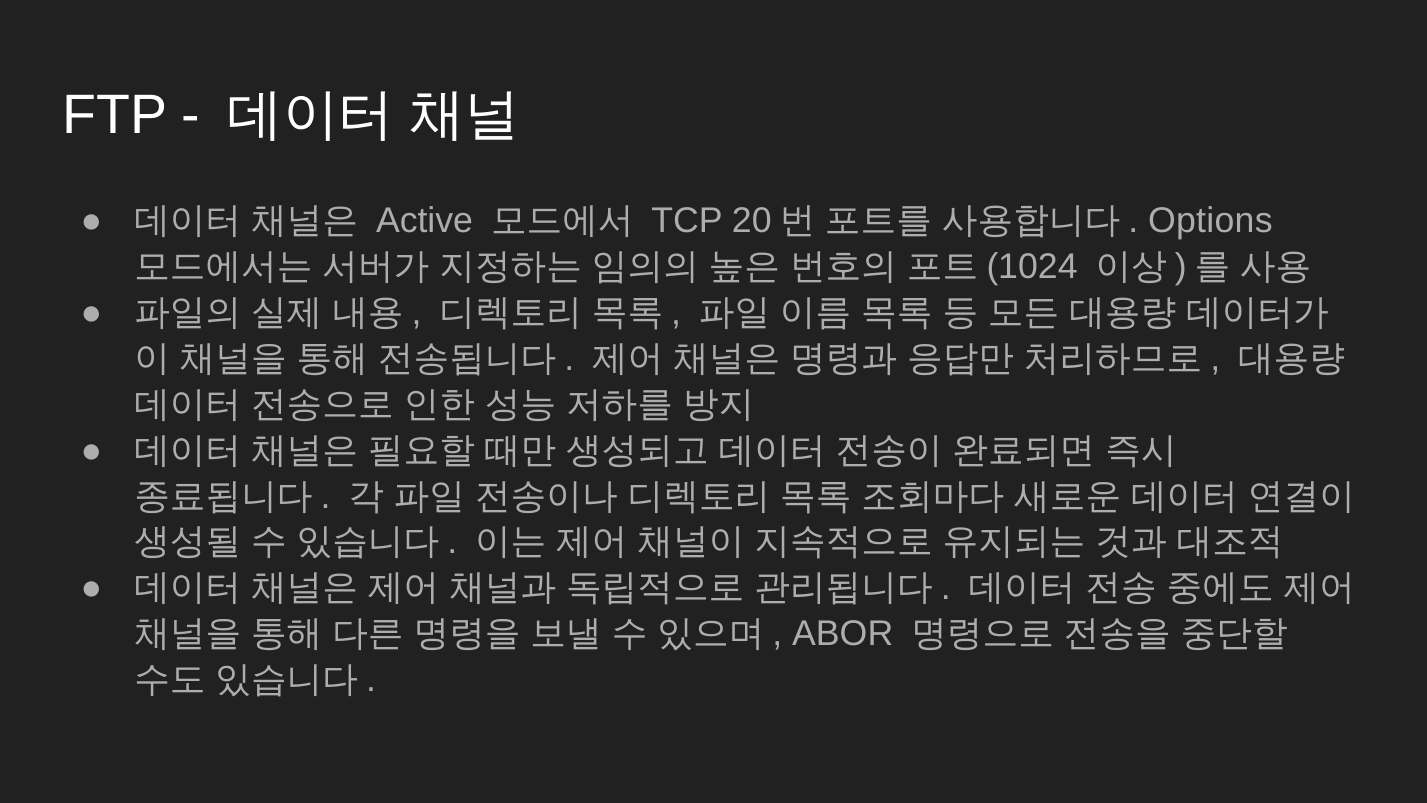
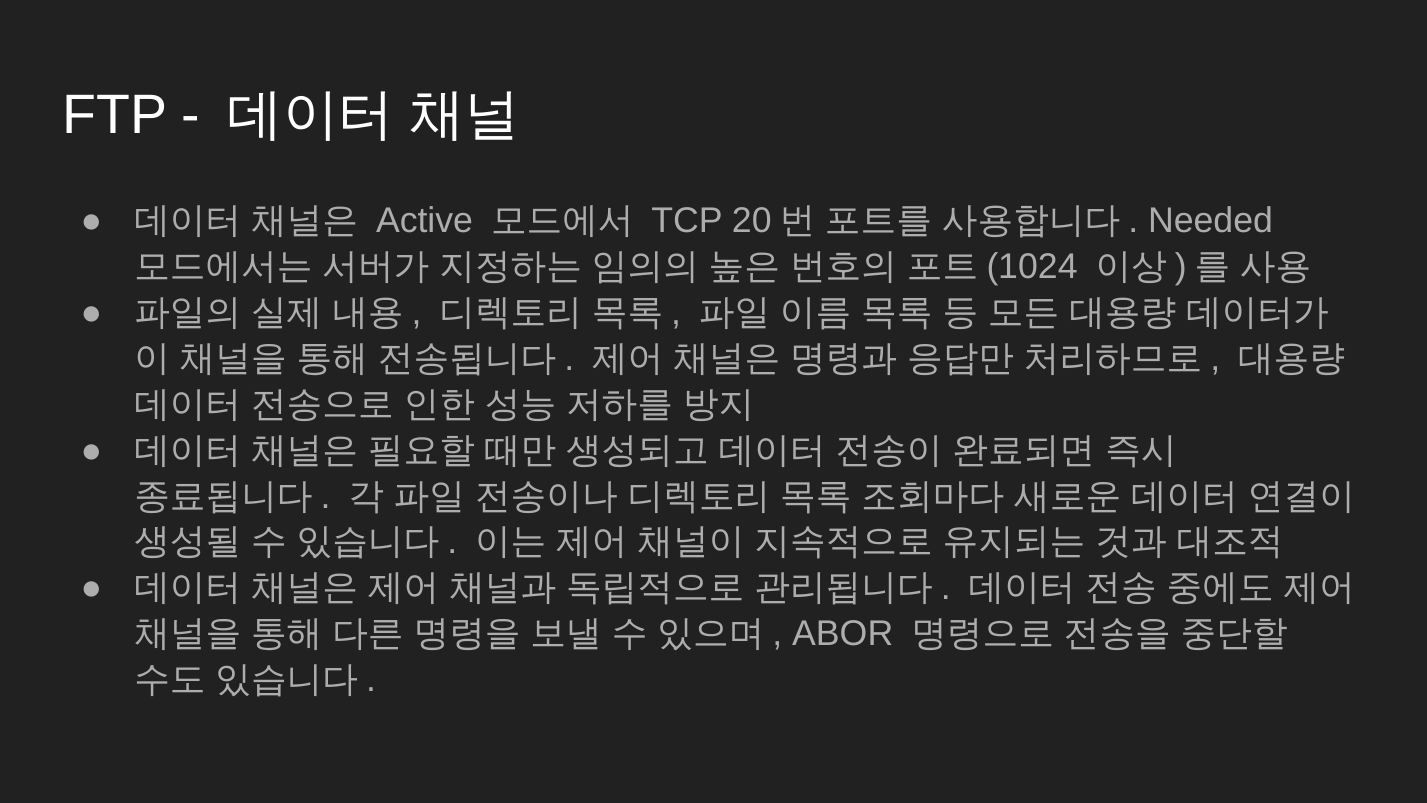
Options: Options -> Needed (1210, 221)
